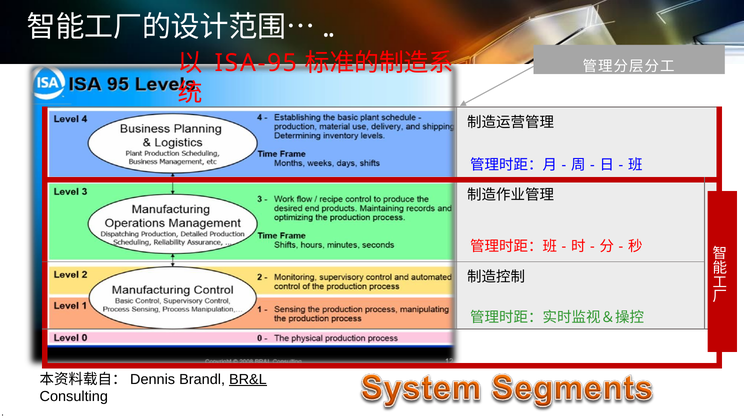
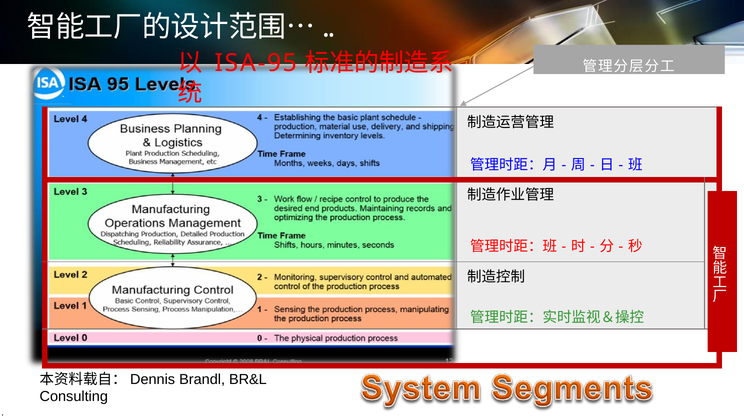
BR&L underline: present -> none (248, 379)
